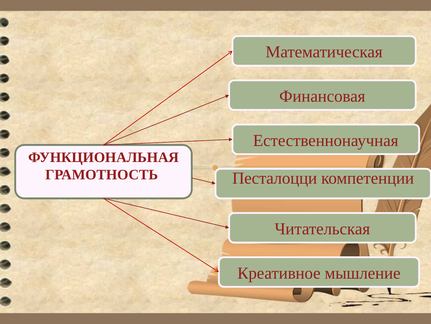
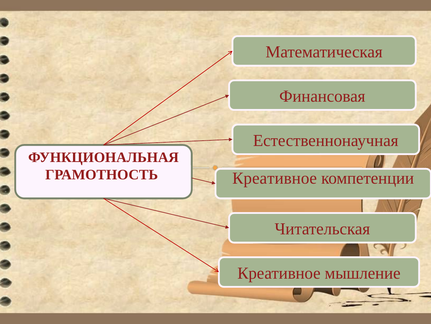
Песталоцци: Песталоцци -> Креативное (275, 178)
